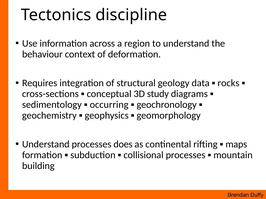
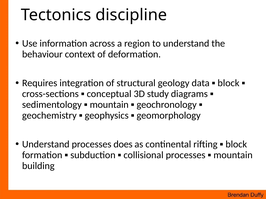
rocks: rocks -> block (228, 83)
occurring: occurring -> mountain (109, 105)
maps: maps -> block (236, 145)
